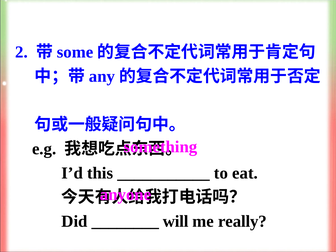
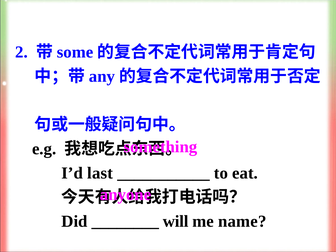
this: this -> last (100, 173)
really: really -> name (242, 221)
